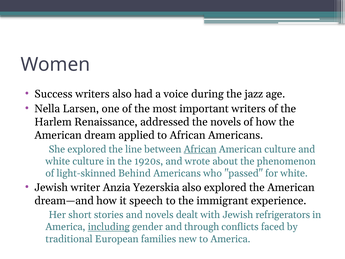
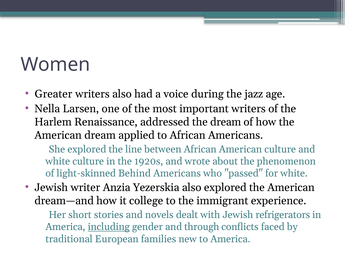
Success: Success -> Greater (53, 94)
the novels: novels -> dream (226, 122)
African underline: present -> none (200, 149)
speech: speech -> college (146, 201)
